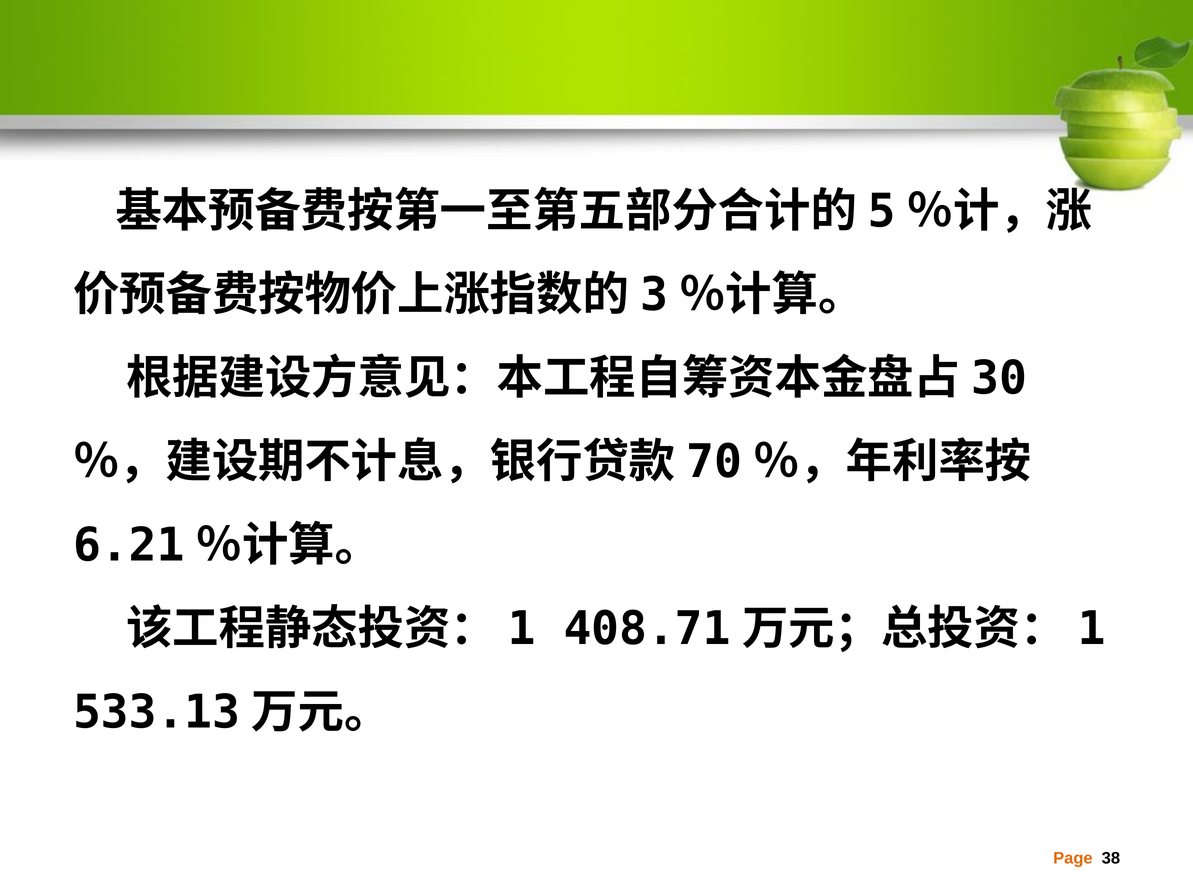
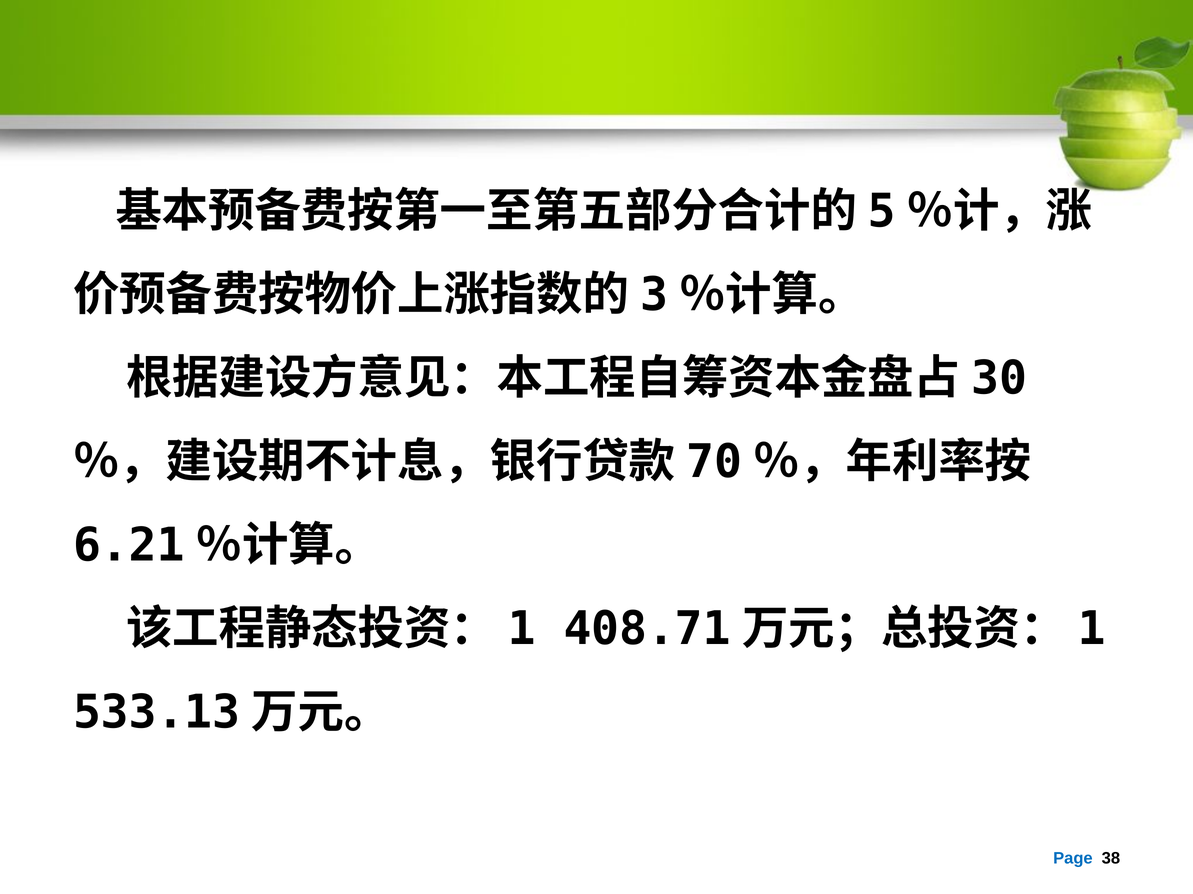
Page colour: orange -> blue (1073, 859)
